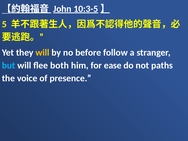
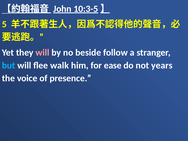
will colour: yellow -> pink (42, 53)
before: before -> beside (88, 53)
both: both -> walk (60, 65)
paths: paths -> years (162, 65)
